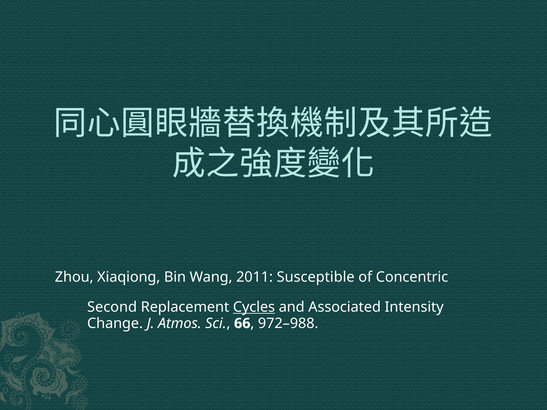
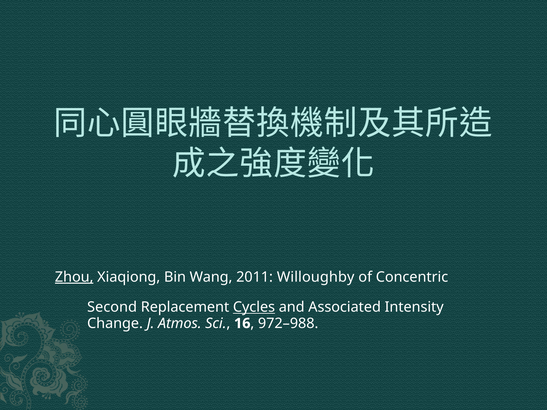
Zhou underline: none -> present (74, 277)
Susceptible: Susceptible -> Willoughby (316, 277)
66: 66 -> 16 (242, 324)
